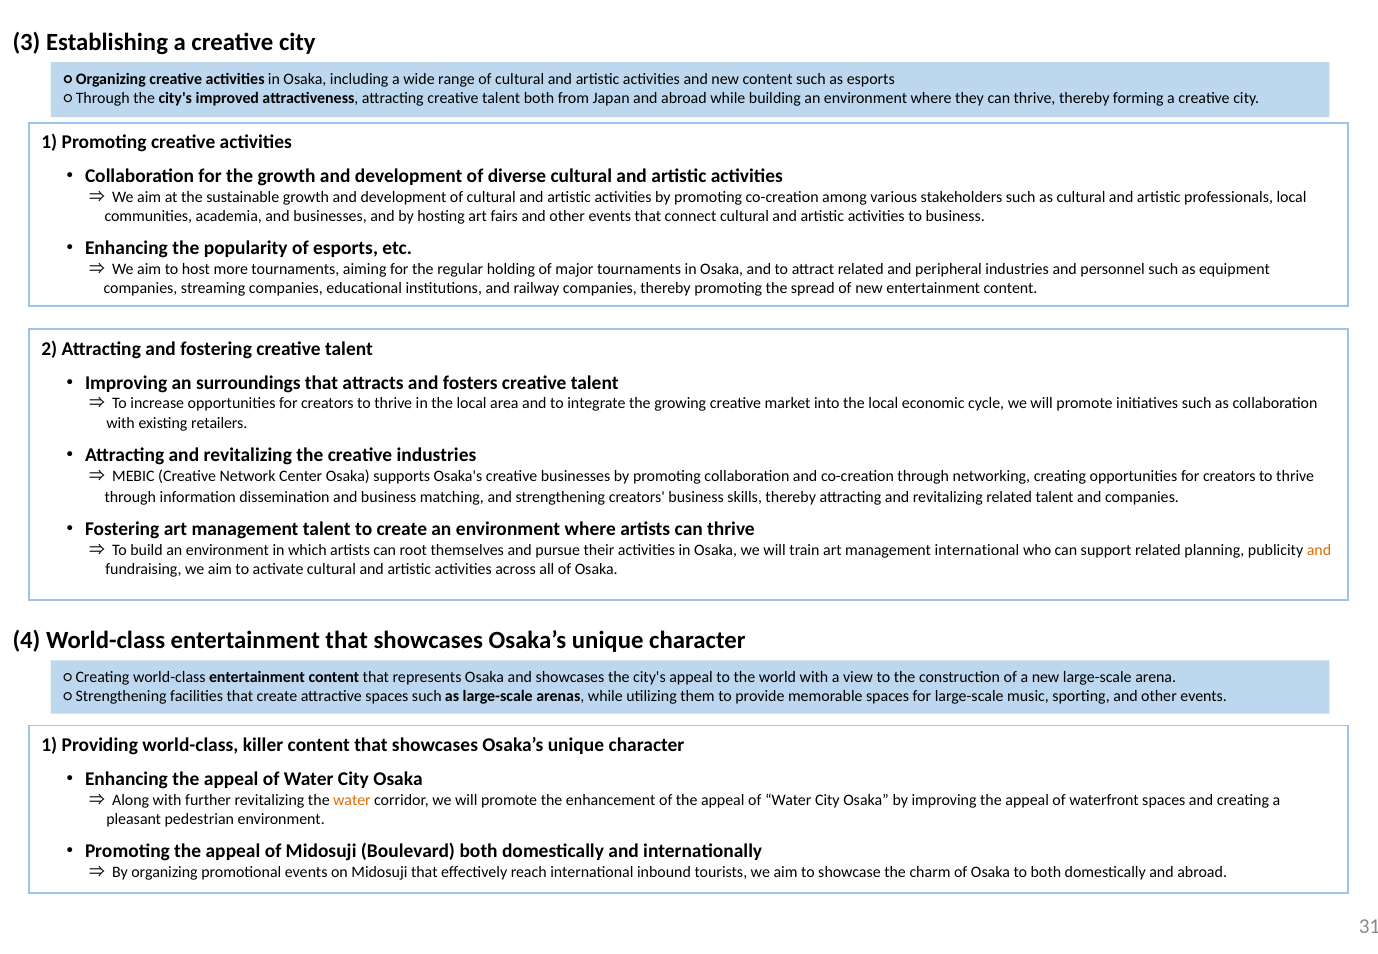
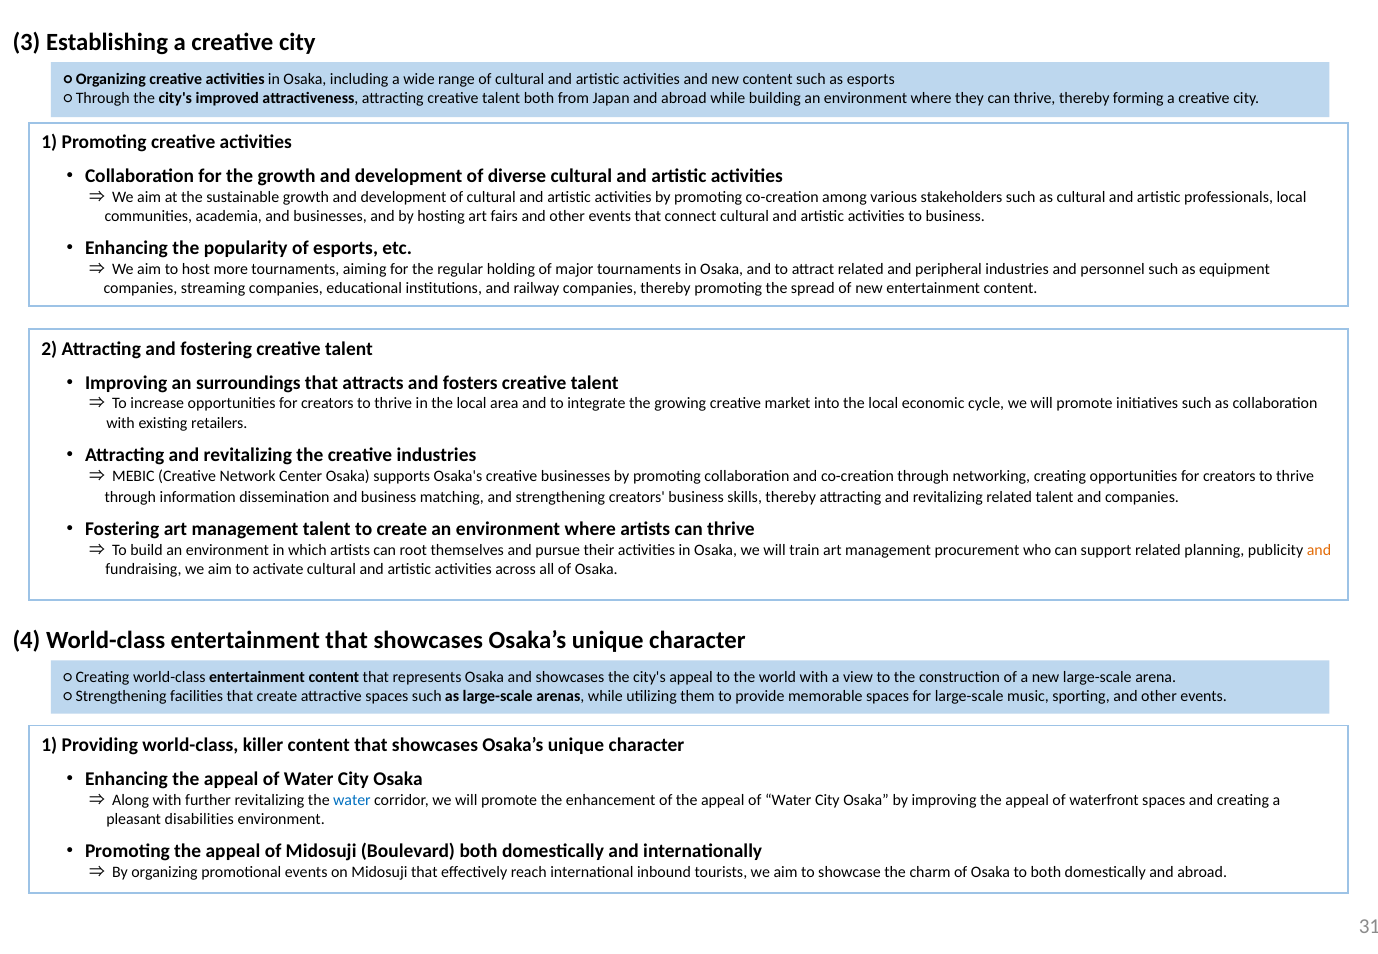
management international: international -> procurement (977, 550)
water colour: orange -> blue (352, 800)
pedestrian: pedestrian -> disabilities (199, 819)
